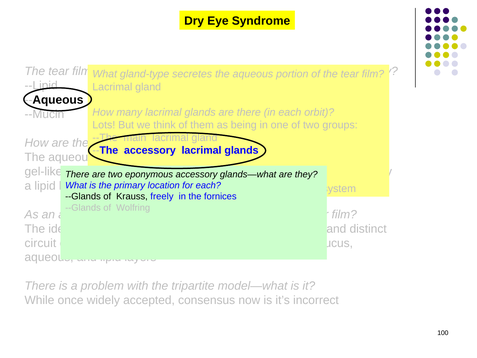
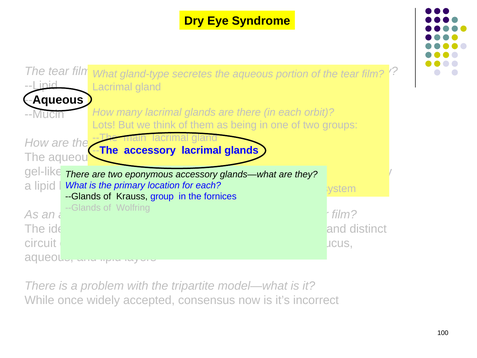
freely: freely -> group (162, 196)
